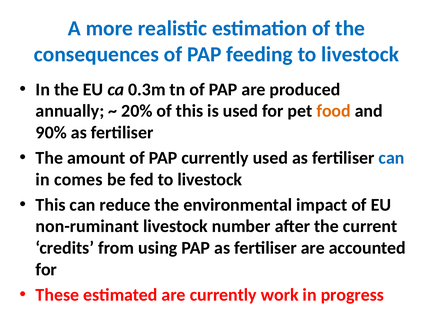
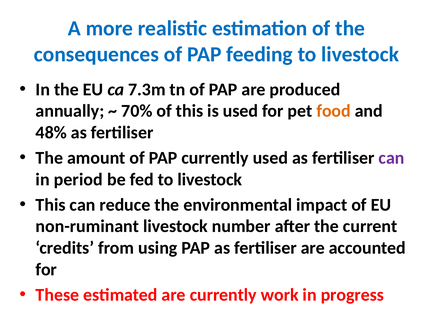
0.3m: 0.3m -> 7.3m (147, 89)
20%: 20% -> 70% (137, 111)
90%: 90% -> 48% (51, 132)
can colour: blue -> purple (392, 158)
comes: comes -> period (78, 179)
